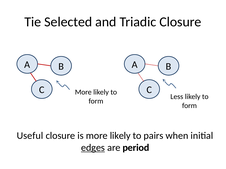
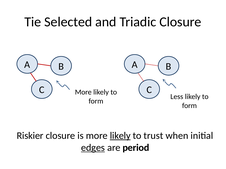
Useful: Useful -> Riskier (30, 136)
likely underline: none -> present (120, 136)
pairs: pairs -> trust (153, 136)
